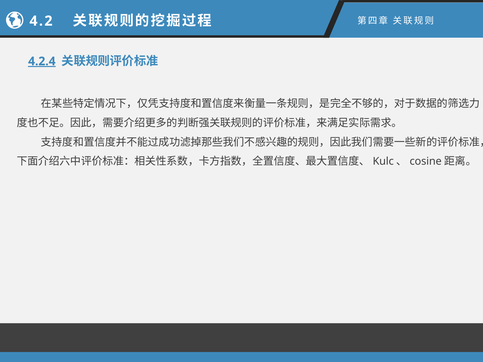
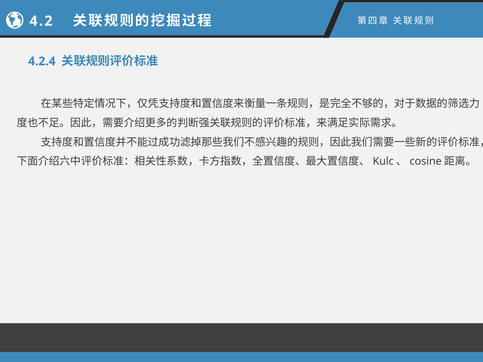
4.2.4 underline: present -> none (42, 61)
